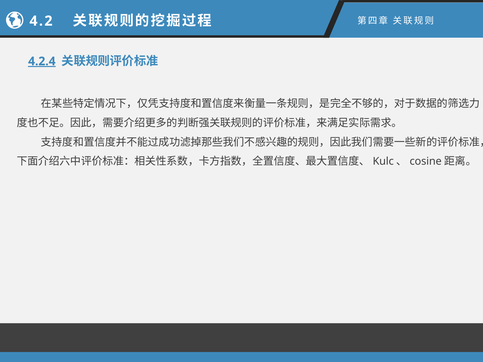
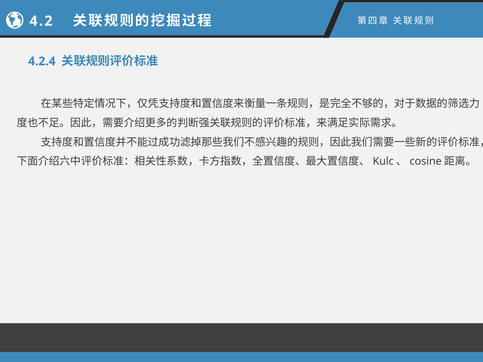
4.2.4 underline: present -> none (42, 61)
